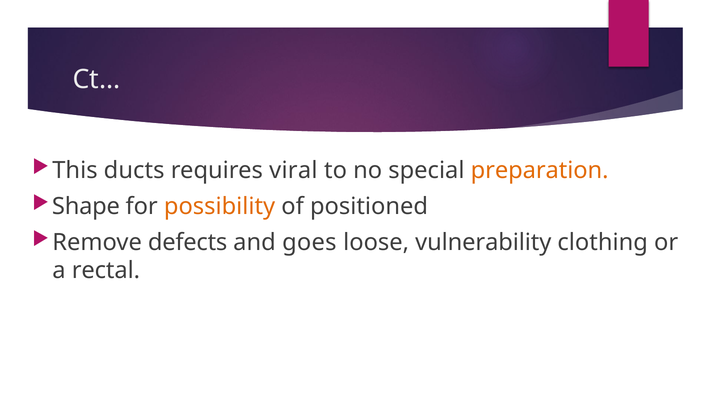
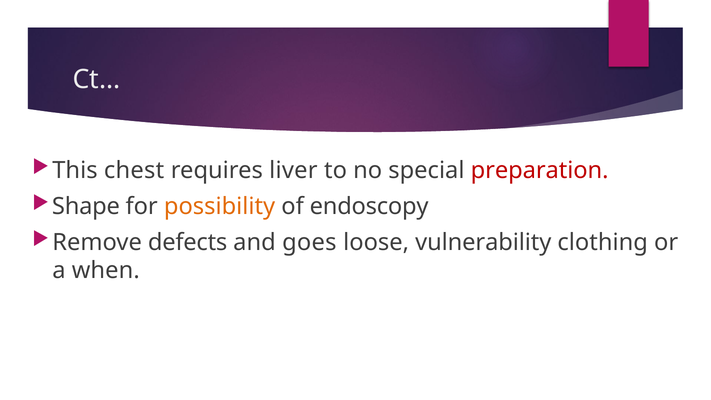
ducts: ducts -> chest (134, 170)
viral: viral -> liver (293, 170)
preparation colour: orange -> red (540, 170)
positioned: positioned -> endoscopy (369, 206)
rectal: rectal -> when (106, 271)
